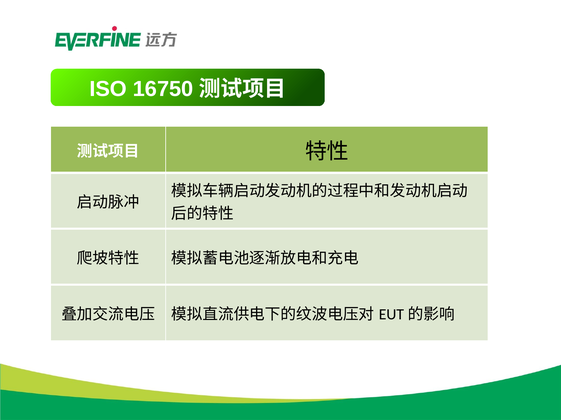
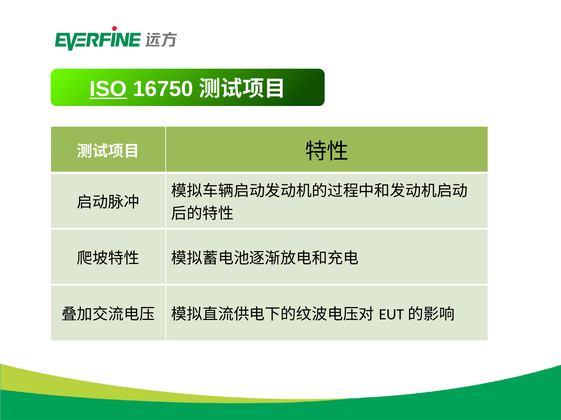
ISO underline: none -> present (108, 89)
